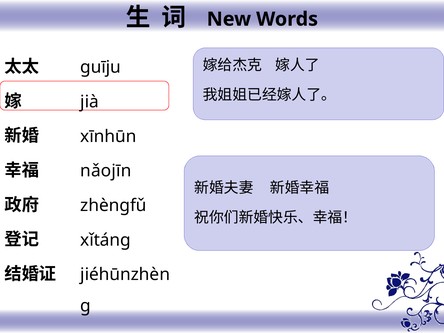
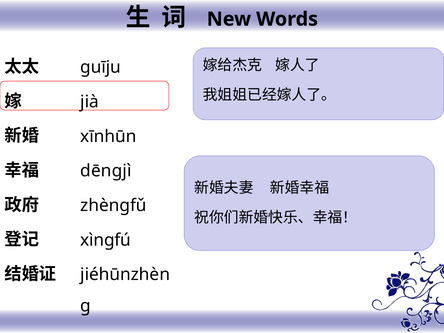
nǎojīn: nǎojīn -> dēngjì (106, 171)
xǐtáng: xǐtáng -> xìngfú (106, 240)
